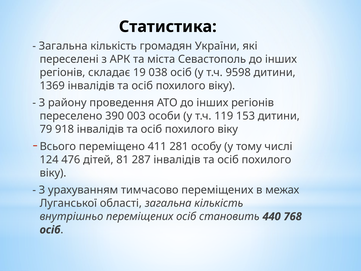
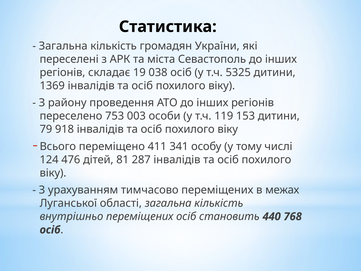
9598: 9598 -> 5325 (238, 72)
390: 390 -> 753 (115, 116)
281: 281 -> 341 (179, 146)
